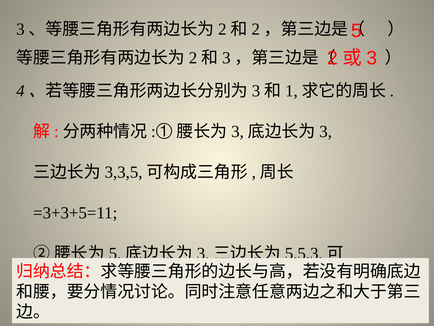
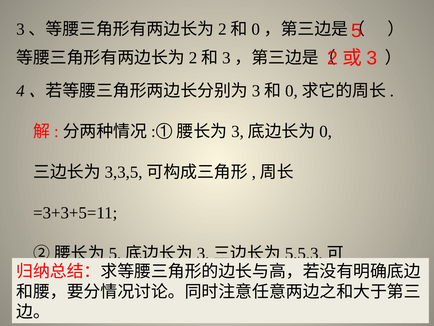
2: 2 -> 0 (256, 29)
1: 1 -> 0 (291, 91)
3: 3 -> 0 (326, 132)
